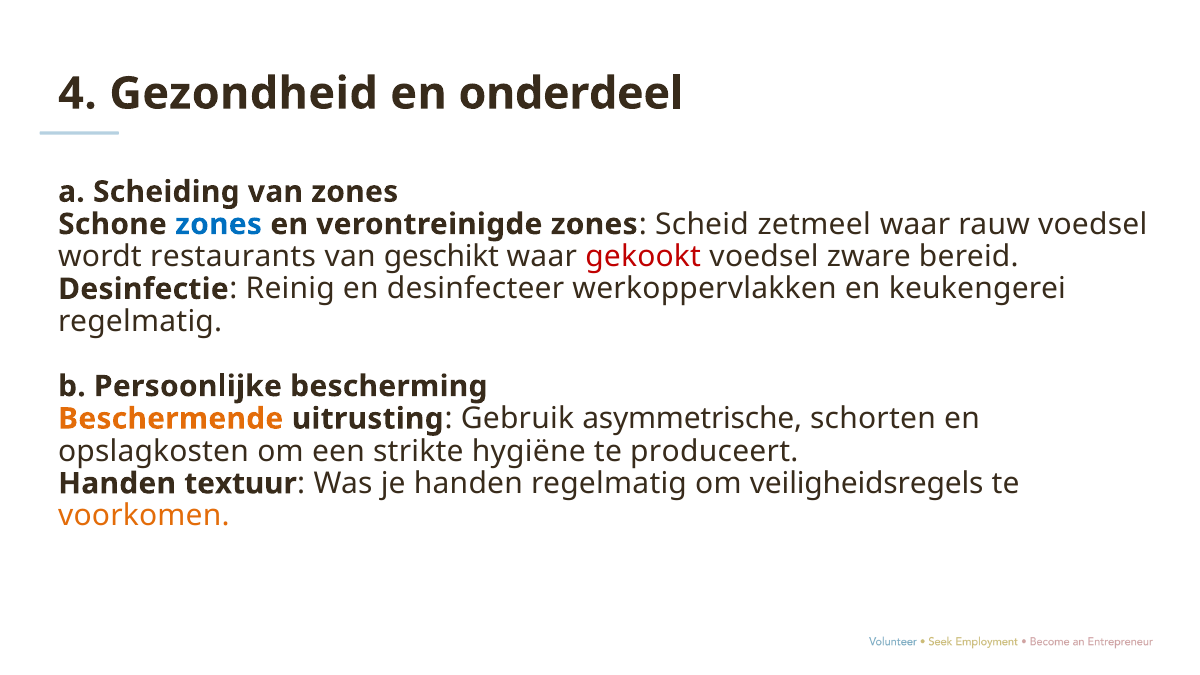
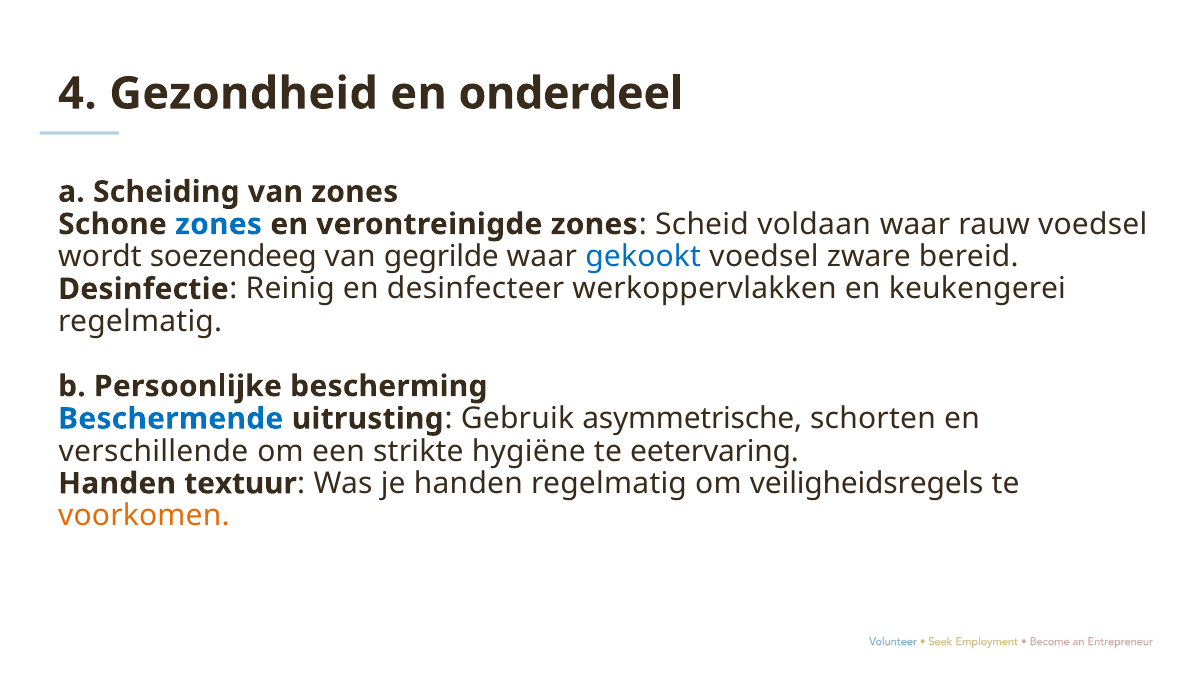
zetmeel: zetmeel -> voldaan (814, 224)
restaurants: restaurants -> soezendeeg (233, 257)
geschikt: geschikt -> gegrilde (441, 257)
gekookt colour: red -> blue (643, 257)
Beschermende colour: orange -> blue (171, 419)
opslagkosten: opslagkosten -> verschillende (153, 451)
produceert: produceert -> eetervaring (715, 451)
